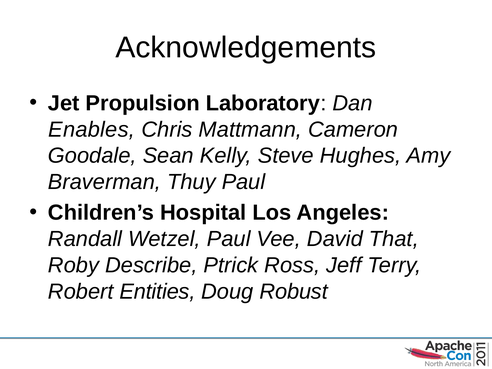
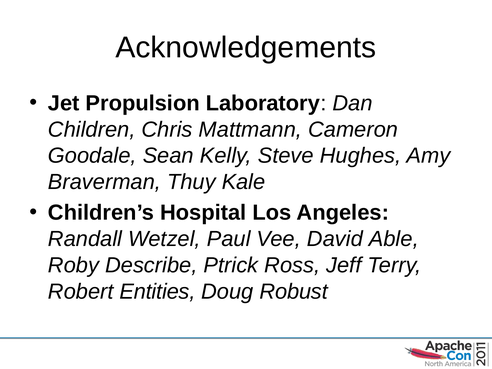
Enables: Enables -> Children (92, 129)
Thuy Paul: Paul -> Kale (243, 182)
That: That -> Able (394, 239)
